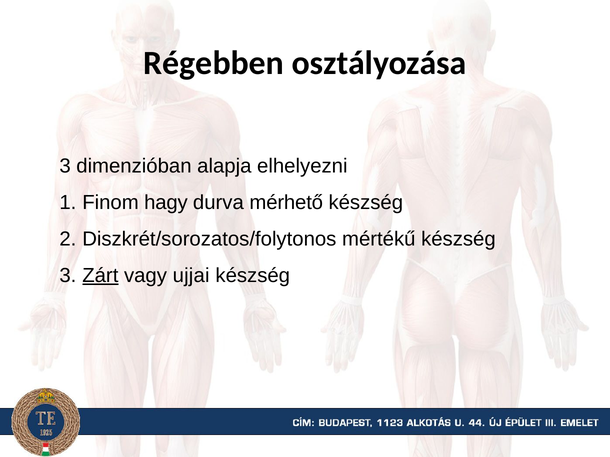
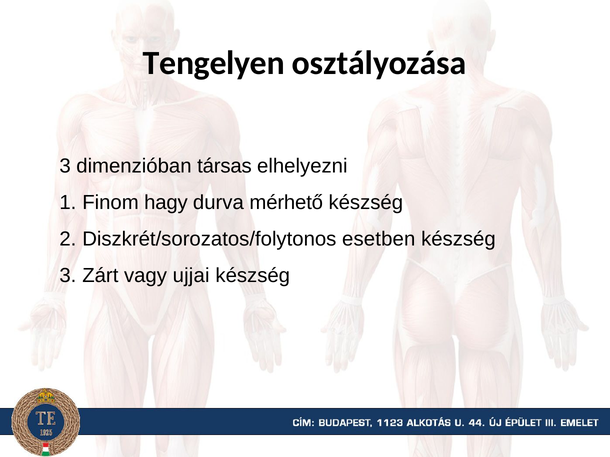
Régebben: Régebben -> Tengelyen (214, 63)
alapja: alapja -> társas (224, 166)
mértékű: mértékű -> esetben (379, 239)
Zárt underline: present -> none (100, 276)
